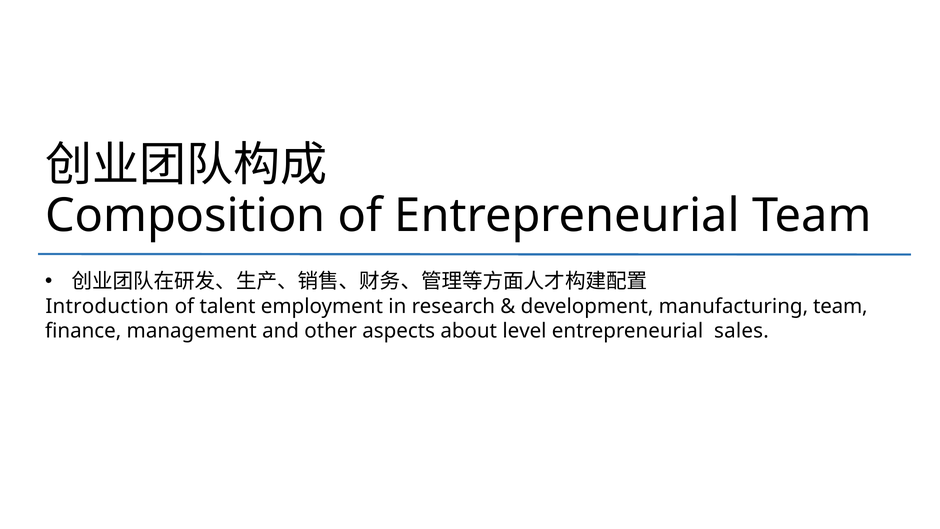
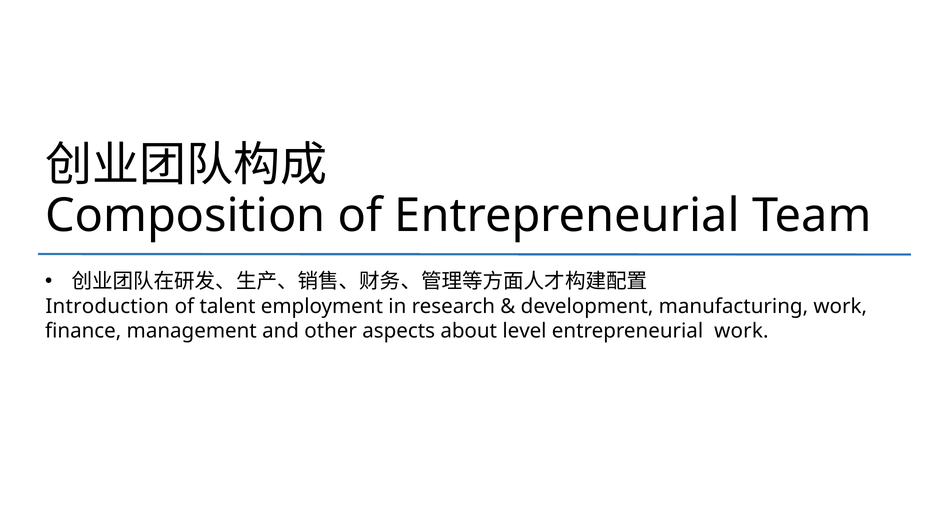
manufacturing team: team -> work (840, 306)
entrepreneurial sales: sales -> work (741, 331)
